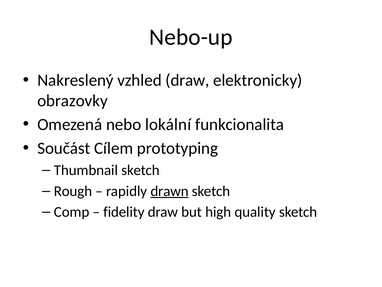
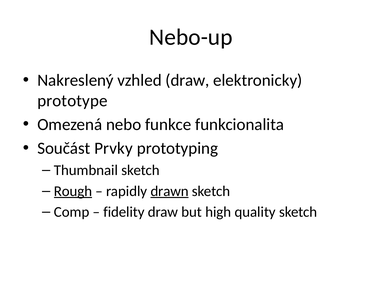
obrazovky: obrazovky -> prototype (72, 101)
lokální: lokální -> funkce (168, 124)
Cílem: Cílem -> Prvky (113, 148)
Rough underline: none -> present (73, 191)
